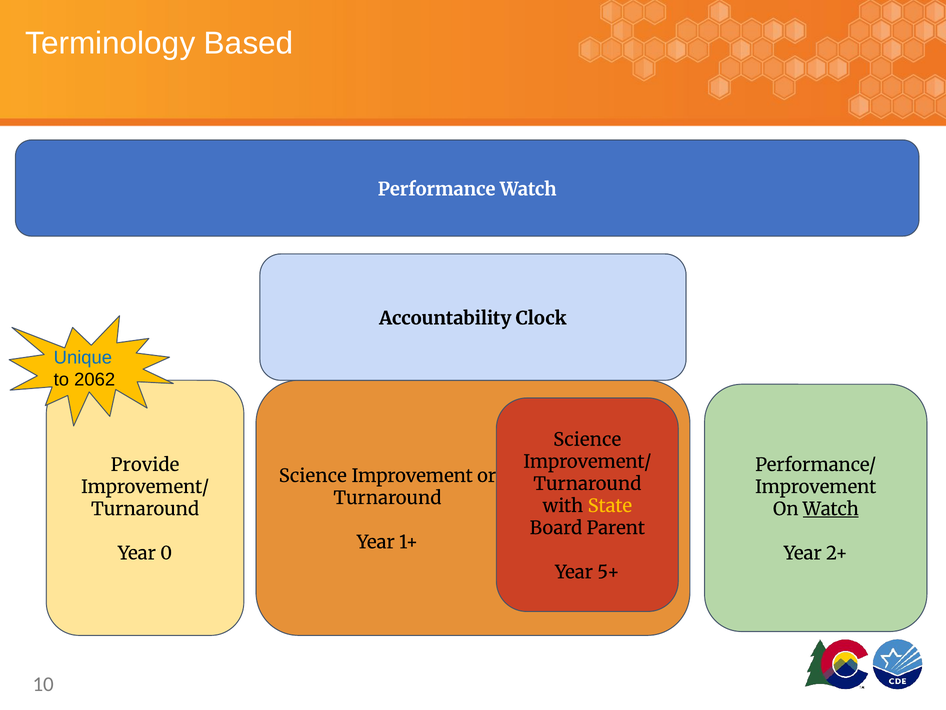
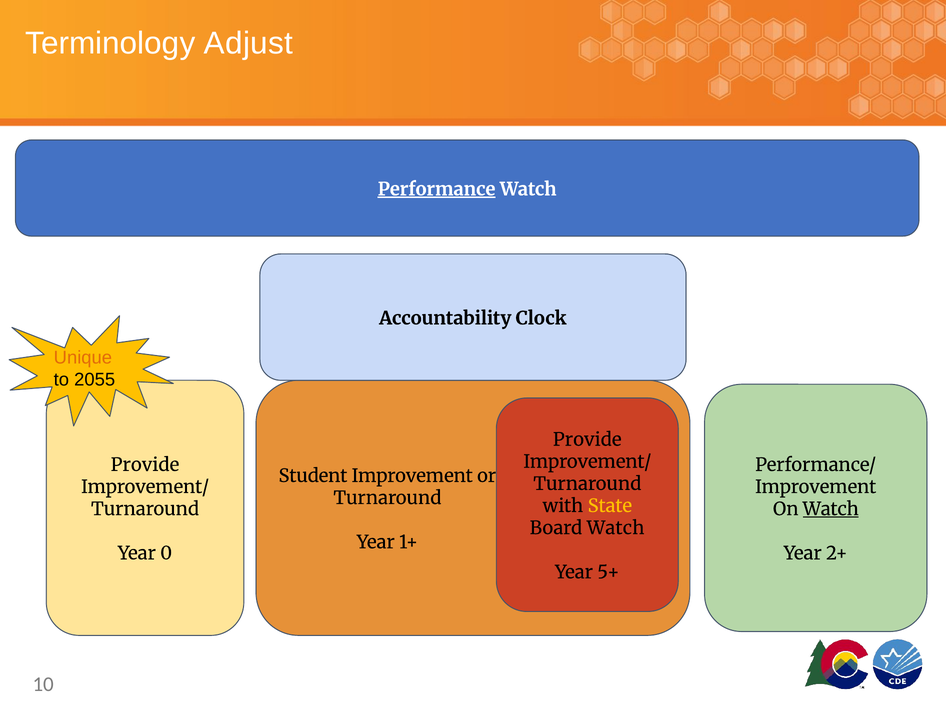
Based: Based -> Adjust (249, 43)
Performance underline: none -> present (437, 189)
Unique colour: blue -> orange (83, 357)
2062: 2062 -> 2055 (95, 379)
Science: Science -> Provide (587, 439)
Science: Science -> Student (313, 476)
Board Parent: Parent -> Watch (616, 528)
